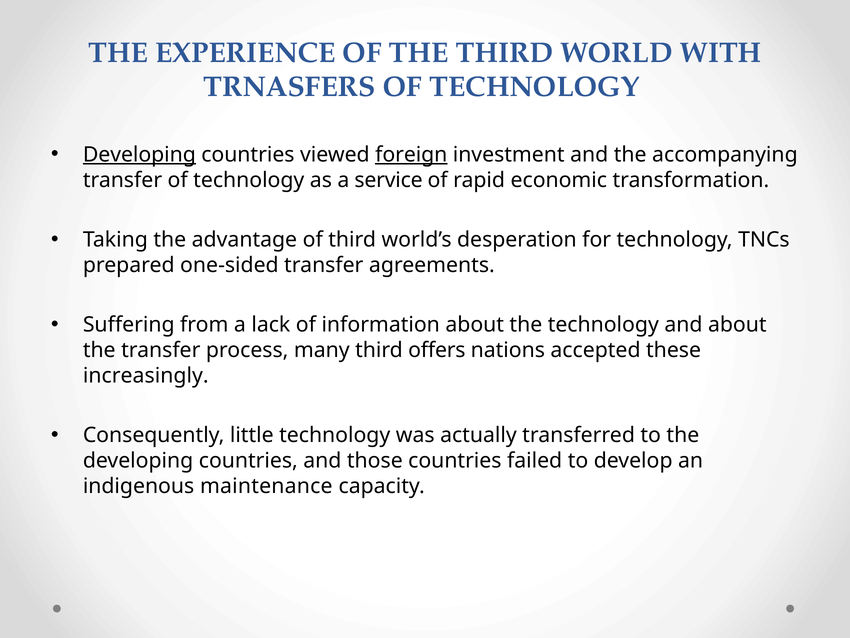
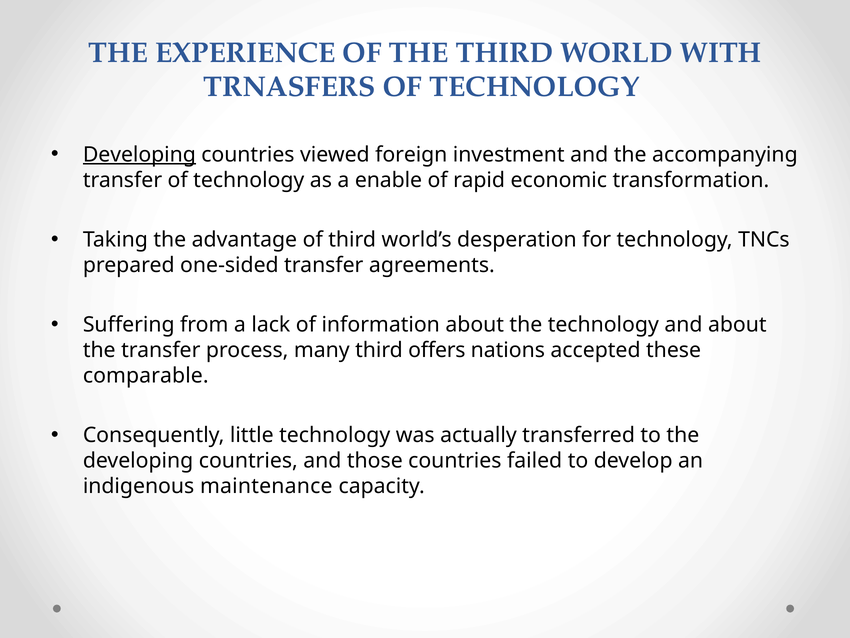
foreign underline: present -> none (411, 154)
service: service -> enable (388, 180)
increasingly: increasingly -> comparable (146, 375)
